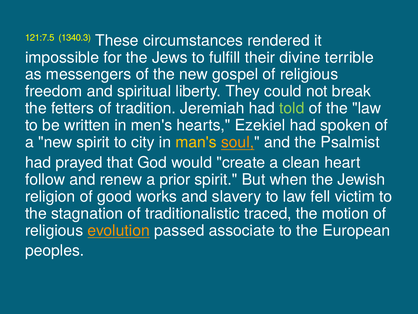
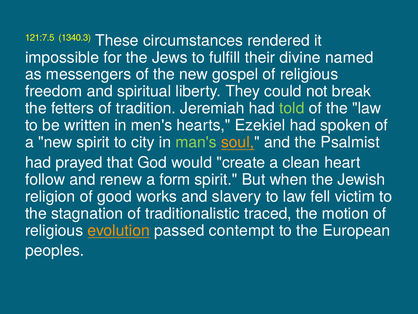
terrible: terrible -> named (349, 57)
man's colour: yellow -> light green (196, 142)
prior: prior -> form (175, 179)
associate: associate -> contempt (242, 230)
